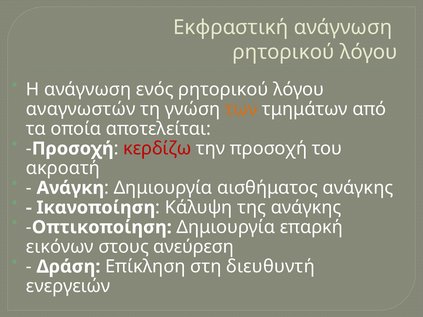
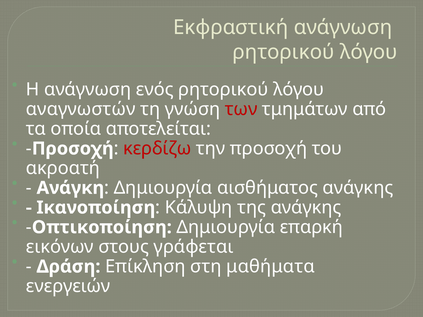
των colour: orange -> red (241, 109)
ανεύρεση: ανεύρεση -> γράφεται (194, 247)
διευθυντή: διευθυντή -> μαθήματα (271, 267)
